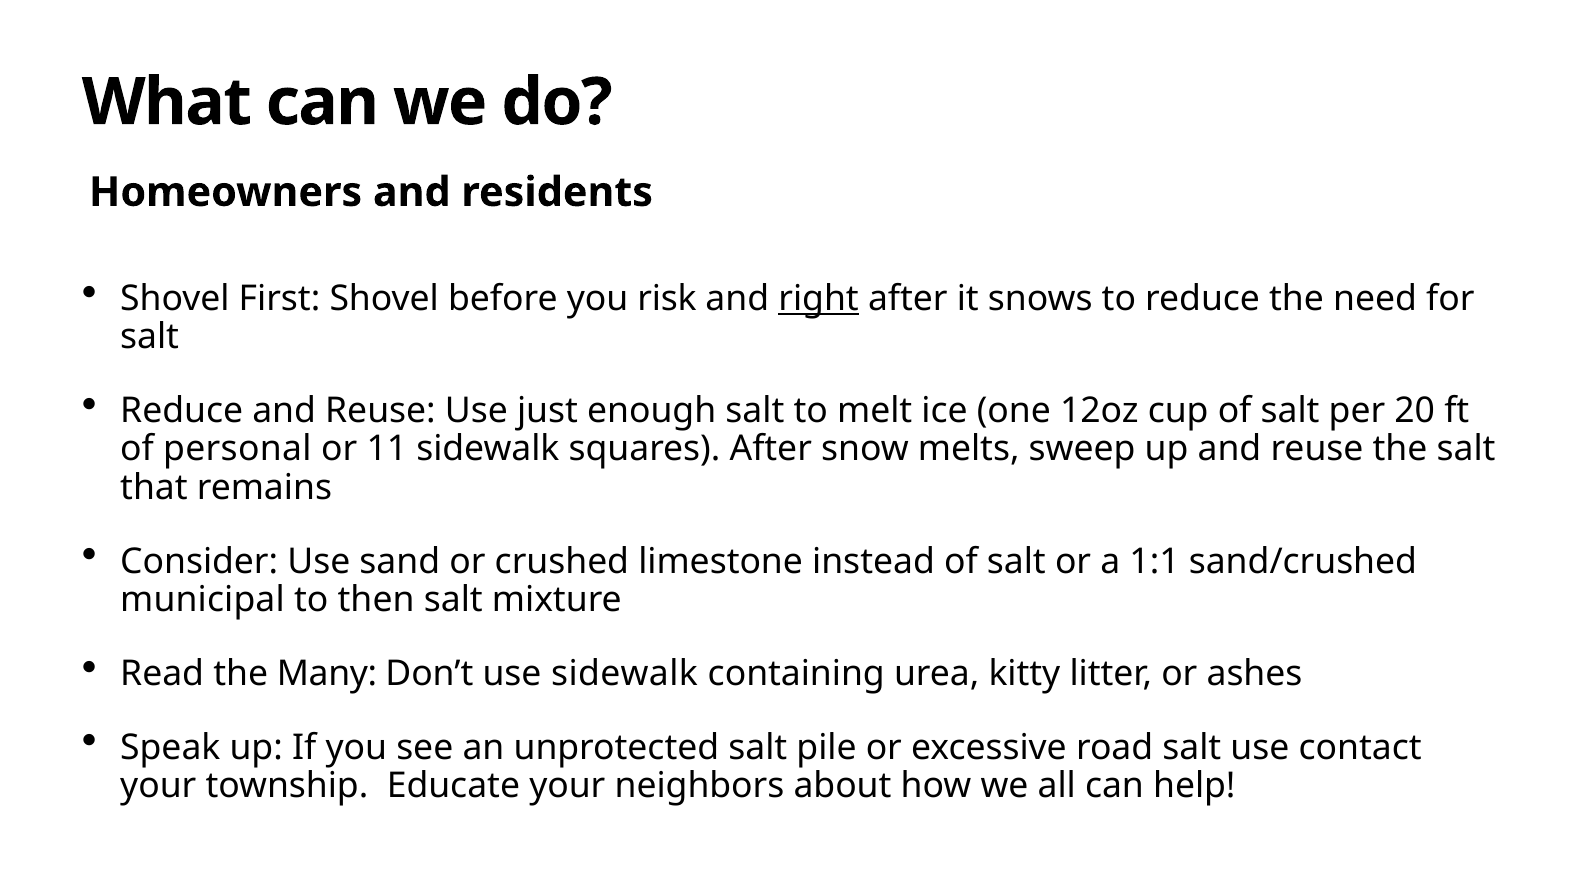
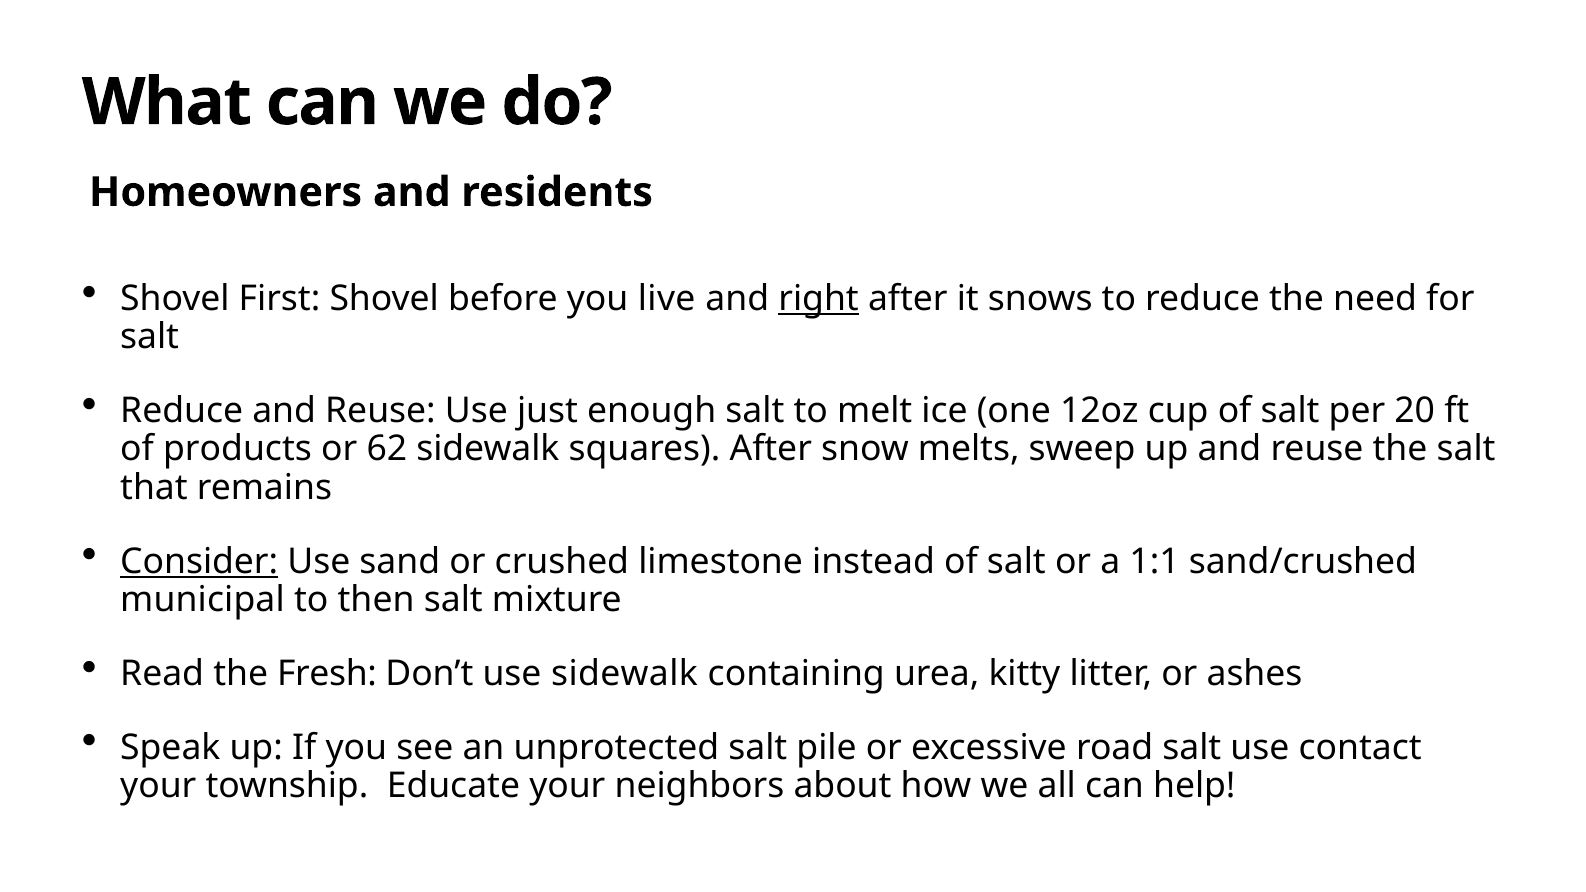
risk: risk -> live (667, 299)
personal: personal -> products (238, 449)
11: 11 -> 62 (387, 449)
Consider underline: none -> present (199, 561)
Many: Many -> Fresh (327, 674)
